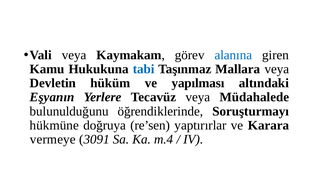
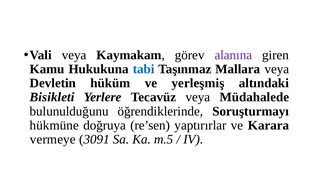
alanına colour: blue -> purple (233, 55)
yapılması: yapılması -> yerleşmiş (198, 83)
Eşyanın: Eşyanın -> Bisikleti (52, 97)
m.4: m.4 -> m.5 (164, 139)
